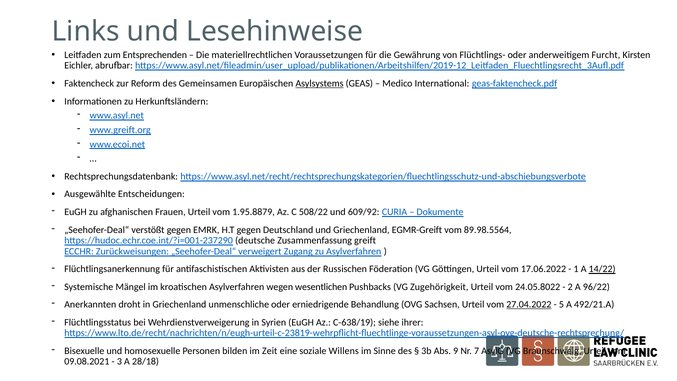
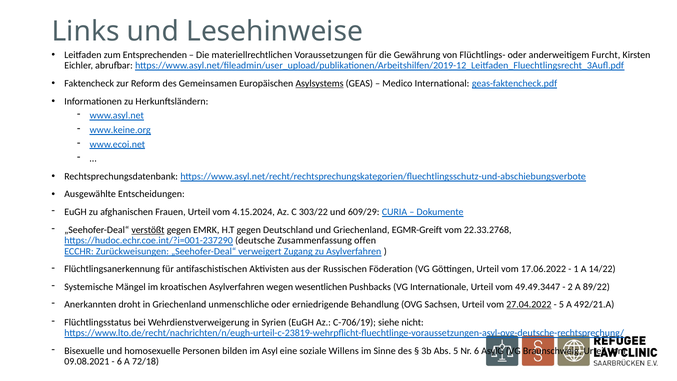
www.greift.org: www.greift.org -> www.keine.org (120, 130)
1.95.8879: 1.95.8879 -> 4.15.2024 (254, 212)
508/22: 508/22 -> 303/22 (313, 212)
609/92: 609/92 -> 609/29 (364, 212)
verstößt underline: none -> present (148, 230)
89.98.5564: 89.98.5564 -> 22.33.2768 (488, 230)
greift: greift -> offen (365, 241)
14/22 underline: present -> none (602, 269)
Zugehörigkeit: Zugehörigkeit -> Internationale (439, 287)
24.05.8022: 24.05.8022 -> 49.49.3447 (538, 287)
96/22: 96/22 -> 89/22 (596, 287)
C-638/19: C-638/19 -> C-706/19 (354, 322)
ihrer: ihrer -> nicht (413, 322)
Zeit: Zeit -> Asyl (270, 351)
Abs 9: 9 -> 5 (456, 351)
Nr 7: 7 -> 6 (477, 351)
3: 3 -> 6 (119, 361)
28/18: 28/18 -> 72/18 (146, 361)
